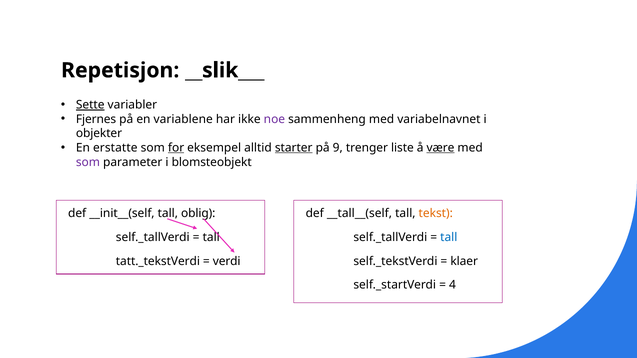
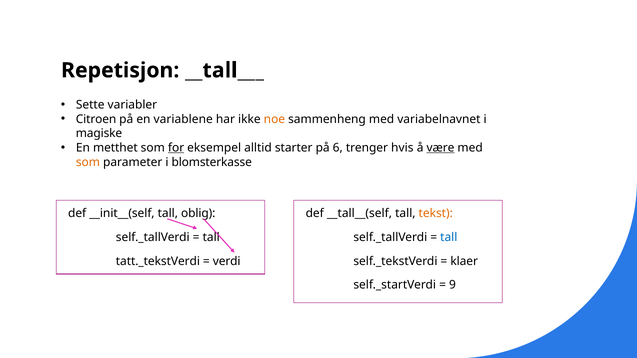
__slik___: __slik___ -> __tall___ (224, 70)
Sette underline: present -> none (90, 105)
Fjernes: Fjernes -> Citroen (96, 119)
noe colour: purple -> orange (274, 119)
objekter: objekter -> magiske (99, 134)
erstatte: erstatte -> metthet (115, 148)
starter underline: present -> none (294, 148)
9: 9 -> 6 (338, 148)
liste: liste -> hvis (402, 148)
som colour: purple -> orange (88, 162)
blomsteobjekt: blomsteobjekt -> blomsterkasse (212, 162)
4: 4 -> 9 (452, 285)
